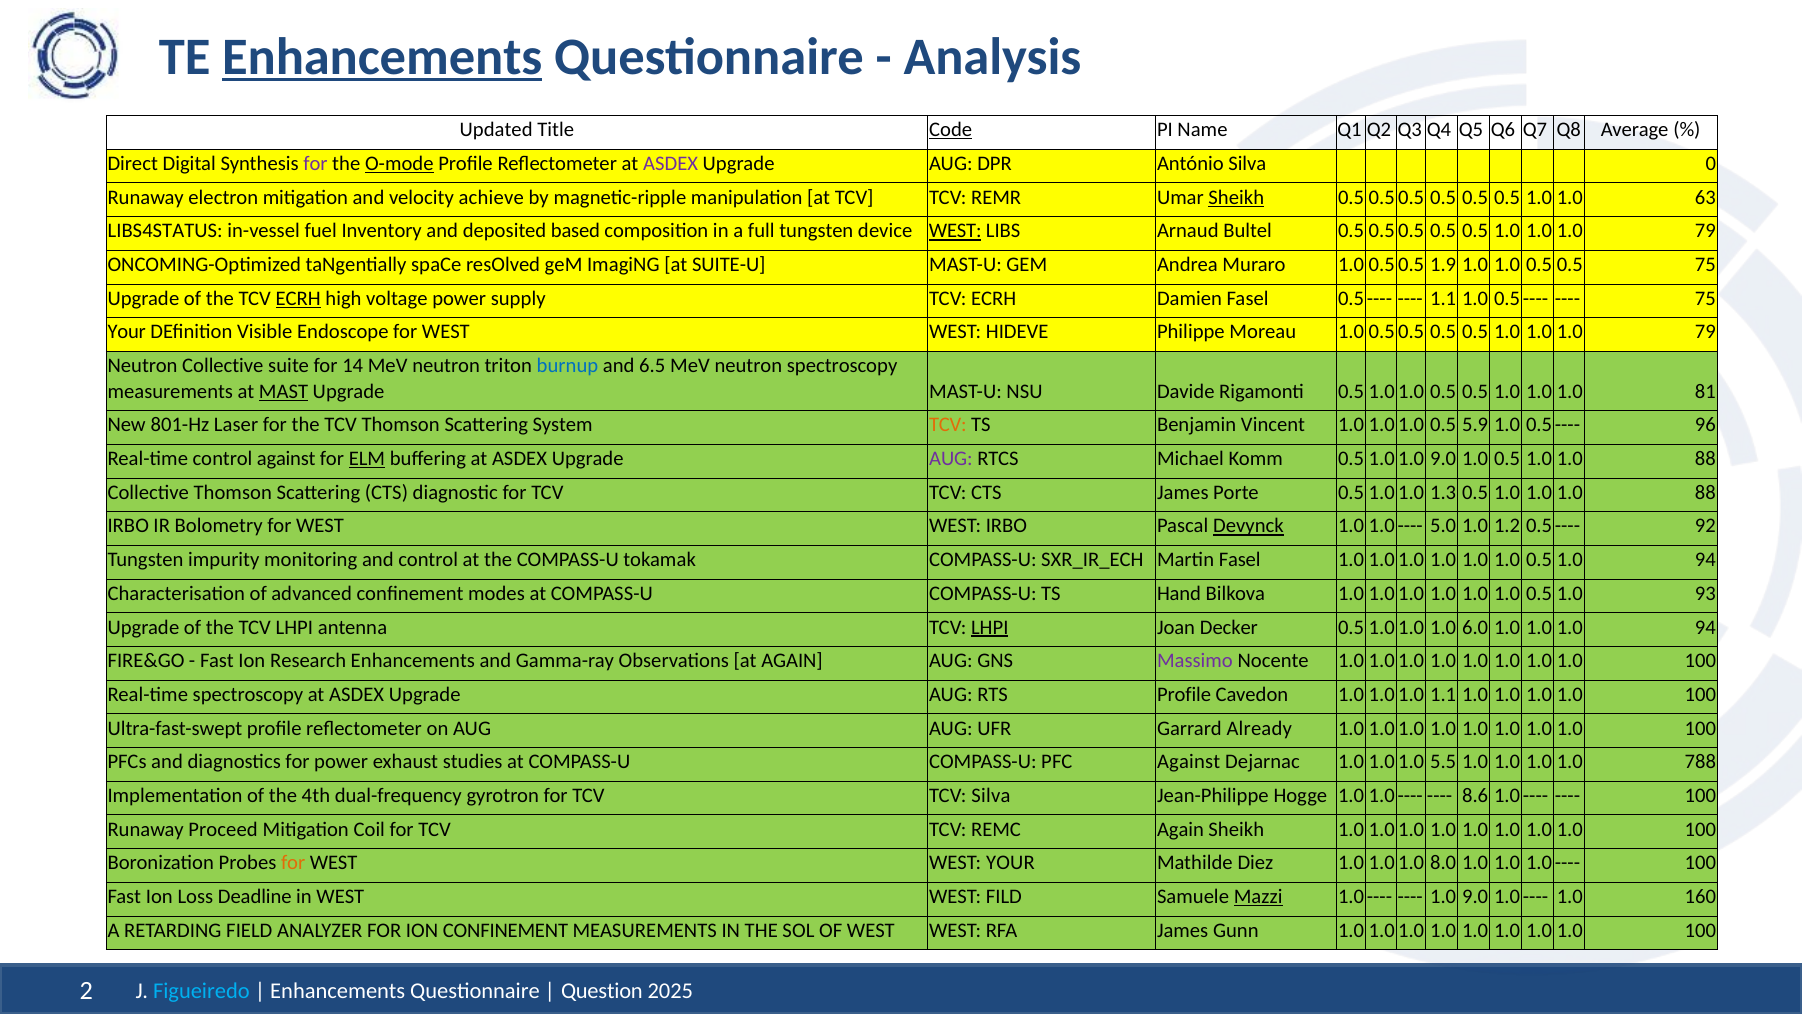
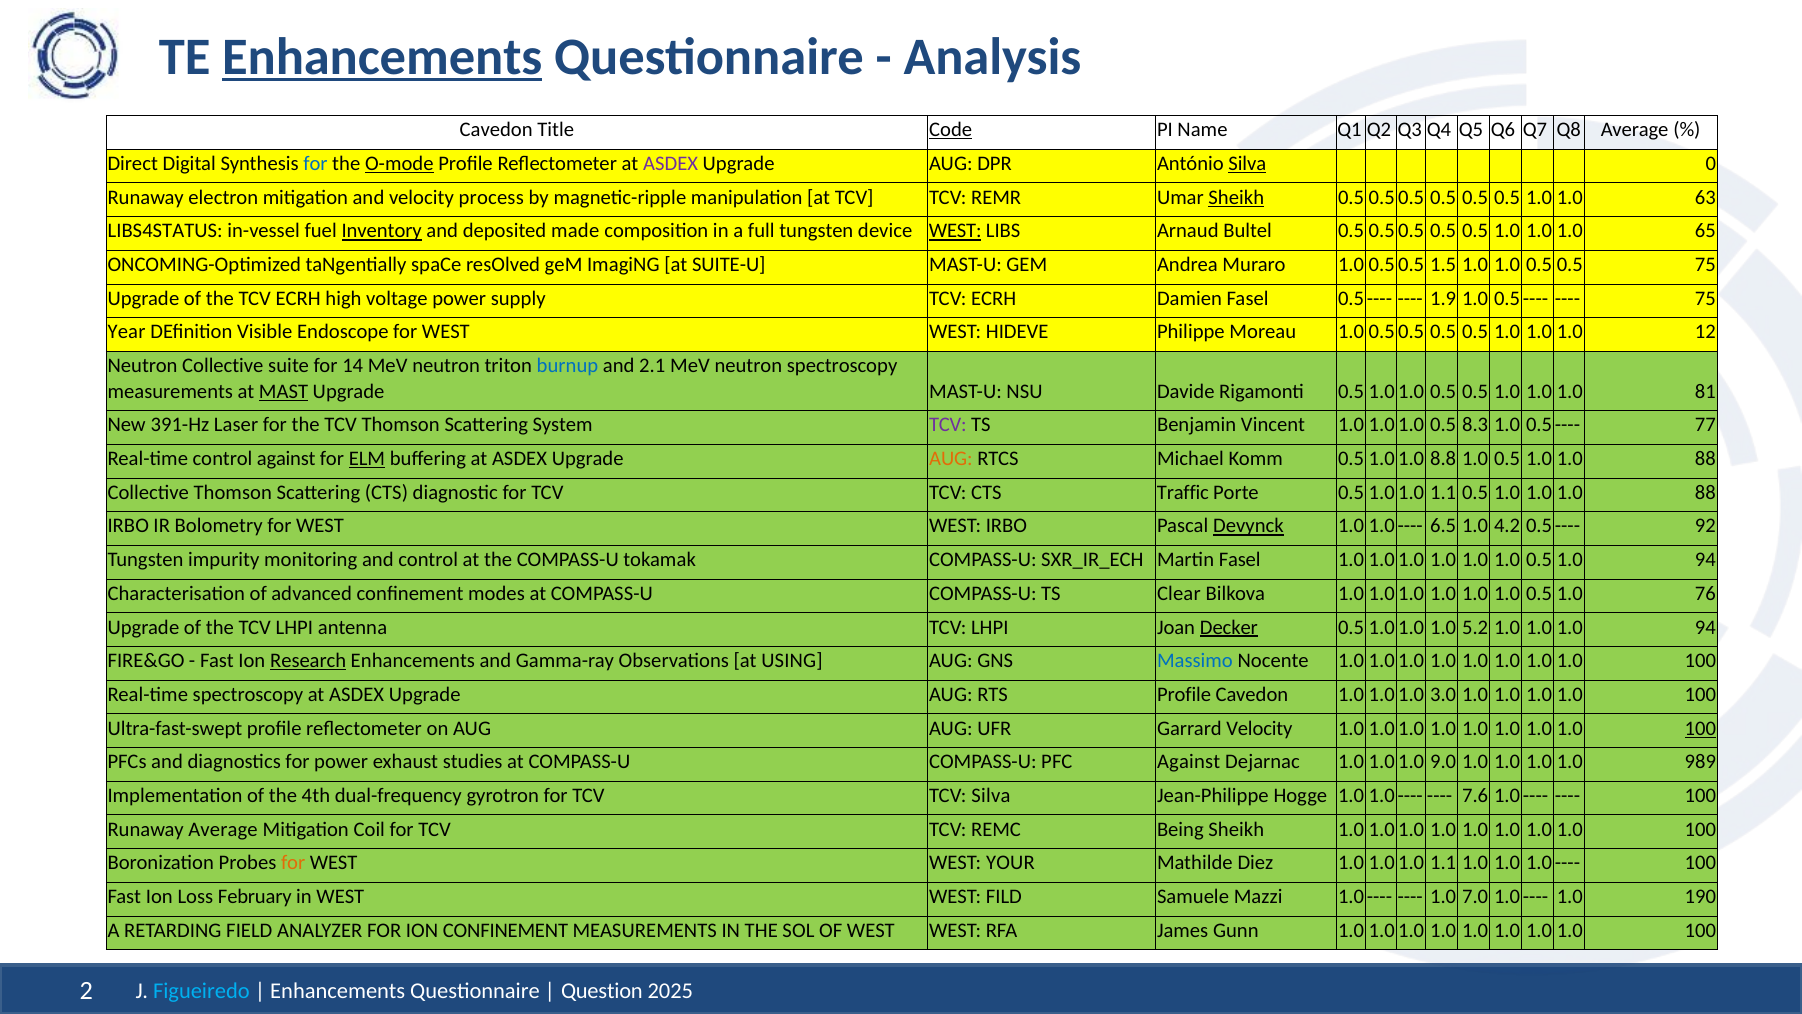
Updated: Updated -> Cavedon (496, 130)
for colour: purple -> blue (316, 164)
Silva underline: none -> present (1247, 164)
achieve: achieve -> process (491, 197)
Inventory underline: none -> present (382, 231)
based: based -> made (575, 231)
79: 79 -> 65 (1705, 231)
1.9: 1.9 -> 1.5 (1443, 265)
ECRH underline: present -> none (298, 298)
1.1: 1.1 -> 1.9 (1443, 298)
Your: Your -> Year (127, 332)
79: 79 -> 12 (1705, 332)
6.5: 6.5 -> 2.1 (652, 366)
801-Hz: 801-Hz -> 391-Hz (180, 425)
TCV colour: orange -> purple (948, 425)
5.9: 5.9 -> 8.3 (1475, 425)
96: 96 -> 77 (1705, 425)
AUG colour: purple -> orange (951, 459)
9.0: 9.0 -> 8.8 (1443, 459)
CTS James: James -> Traffic (1183, 492)
1.3: 1.3 -> 1.1 (1443, 492)
5.0: 5.0 -> 6.5 (1443, 526)
1.2: 1.2 -> 4.2 (1507, 526)
Hand: Hand -> Clear (1179, 593)
93: 93 -> 76 (1705, 593)
LHPI underline: present -> none (990, 627)
Decker underline: none -> present (1229, 627)
6.0: 6.0 -> 5.2 (1475, 627)
Research underline: none -> present (308, 661)
at AGAIN: AGAIN -> USING (792, 661)
Massimo colour: purple -> blue (1195, 661)
1.1: 1.1 -> 3.0 (1443, 694)
Garrard Already: Already -> Velocity (1259, 728)
100 underline: none -> present (1700, 728)
5.5: 5.5 -> 9.0 (1443, 762)
788: 788 -> 989 (1700, 762)
8.6: 8.6 -> 7.6 (1475, 795)
Runaway Proceed: Proceed -> Average (223, 829)
REMC Again: Again -> Being (1180, 829)
8.0: 8.0 -> 1.1 (1443, 863)
Deadline: Deadline -> February (255, 896)
Mazzi underline: present -> none (1258, 896)
1.0 9.0: 9.0 -> 7.0 (1475, 896)
160: 160 -> 190 (1700, 896)
